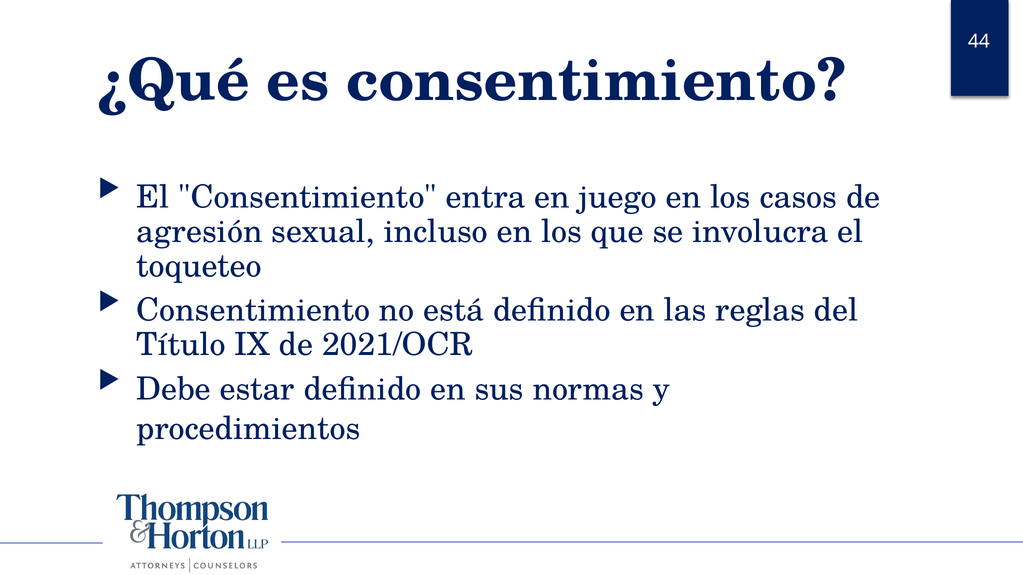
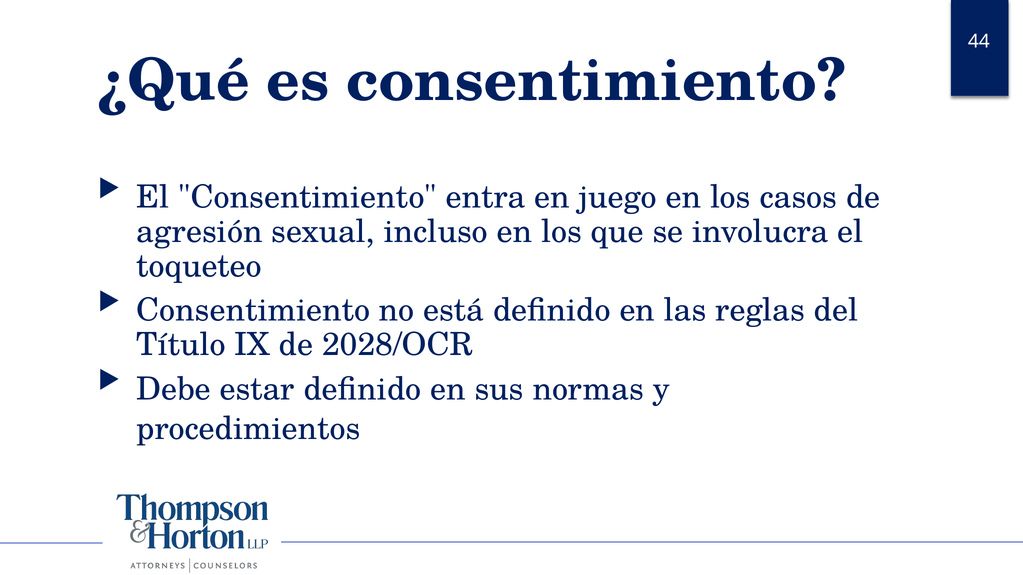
2021/OCR: 2021/OCR -> 2028/OCR (398, 345)
